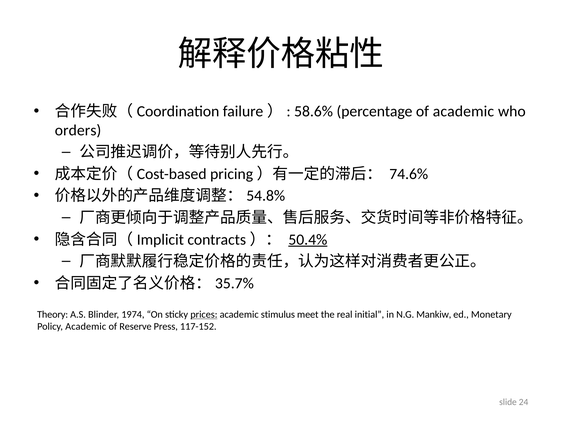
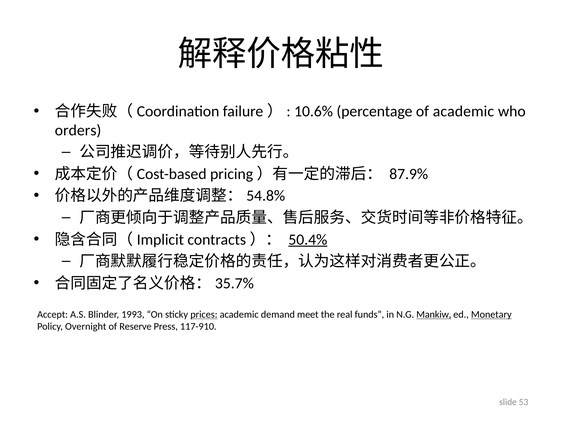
58.6%: 58.6% -> 10.6% (314, 112)
74.6%: 74.6% -> 87.9% (409, 174)
Theory: Theory -> Accept (53, 315)
1974: 1974 -> 1993 (133, 315)
stimulus: stimulus -> demand (278, 315)
initial: initial -> funds (369, 315)
Mankiw underline: none -> present (434, 315)
Monetary underline: none -> present (491, 315)
Policy Academic: Academic -> Overnight (86, 327)
117-152: 117-152 -> 117-910 (198, 327)
24: 24 -> 53 (524, 402)
